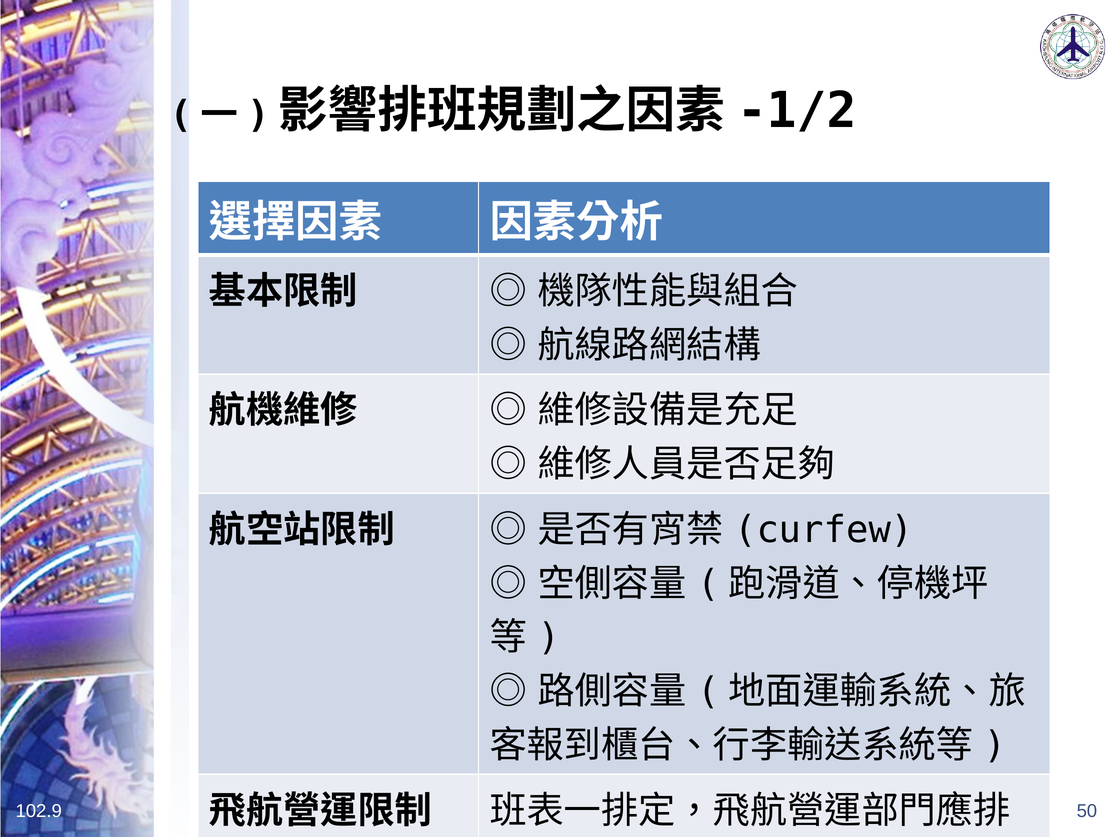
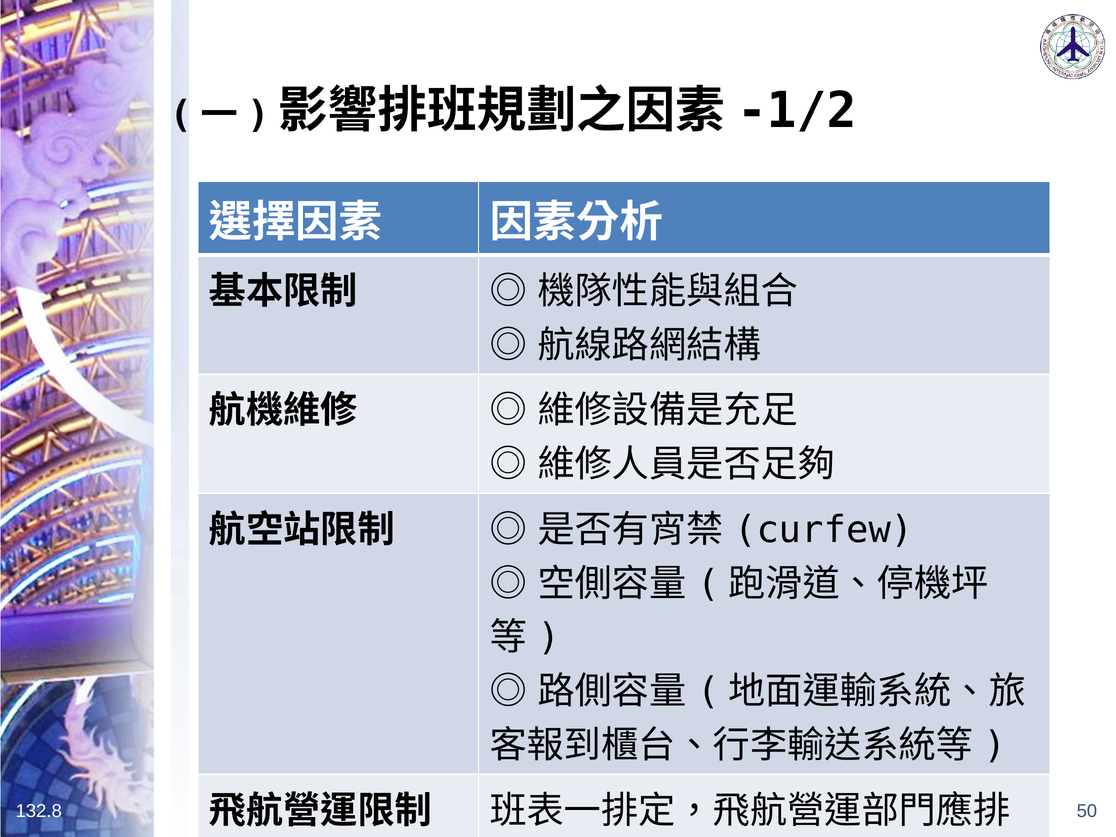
102.9: 102.9 -> 132.8 (39, 811)
